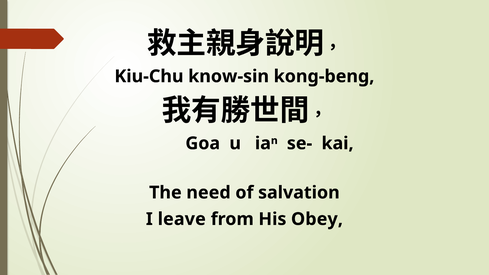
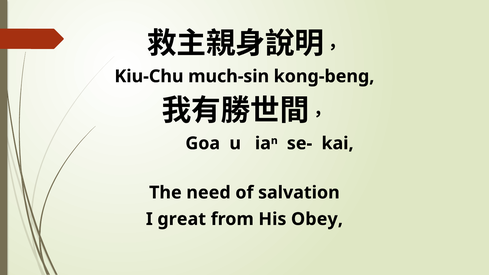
know-sin: know-sin -> much-sin (229, 76)
leave: leave -> great (182, 219)
